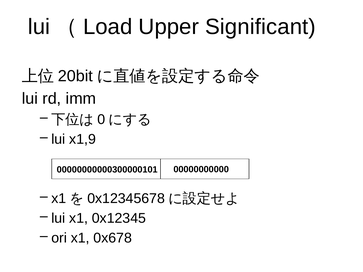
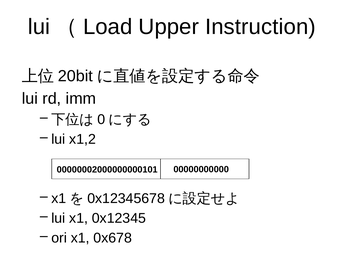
Significant: Significant -> Instruction (260, 27)
x1,9: x1,9 -> x1,2 (83, 139)
00000000000300000101: 00000000000300000101 -> 00000002000000000101 (107, 170)
